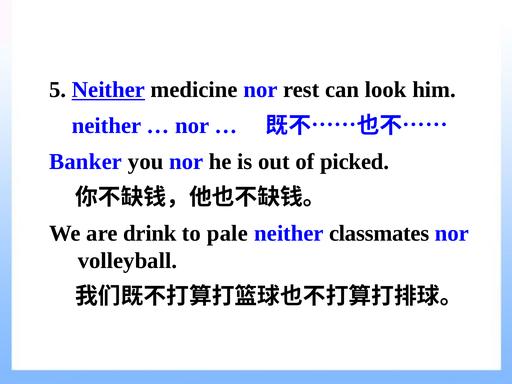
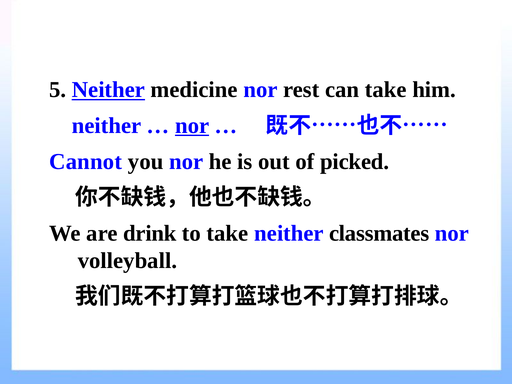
can look: look -> take (386, 90)
nor underline: none -> present (192, 126)
Banker: Banker -> Cannot (86, 161)
to pale: pale -> take (228, 233)
